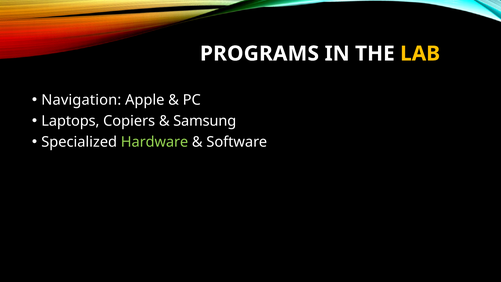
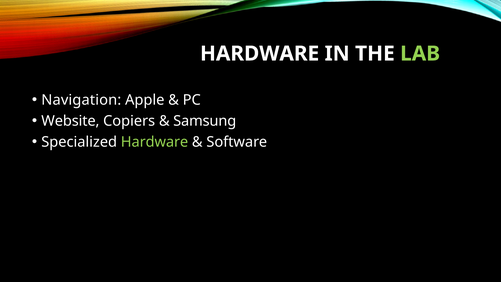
PROGRAMS: PROGRAMS -> HARDWARE (260, 54)
LAB colour: yellow -> light green (420, 54)
Laptops: Laptops -> Website (70, 121)
